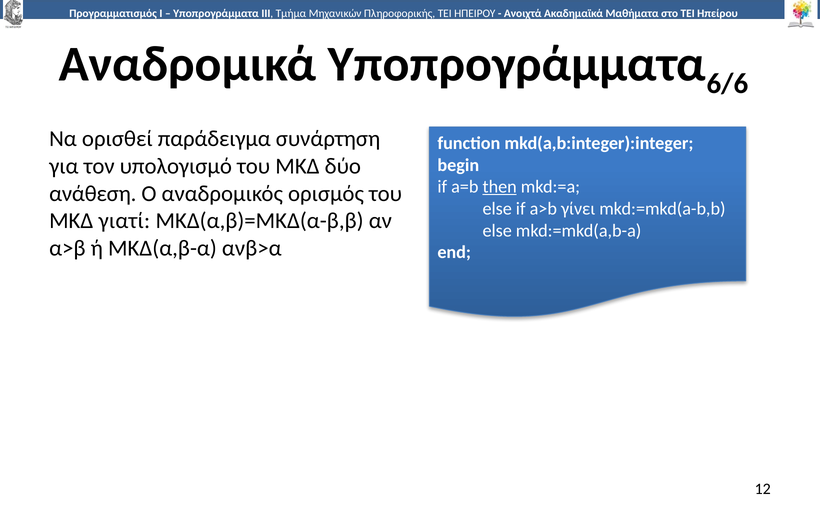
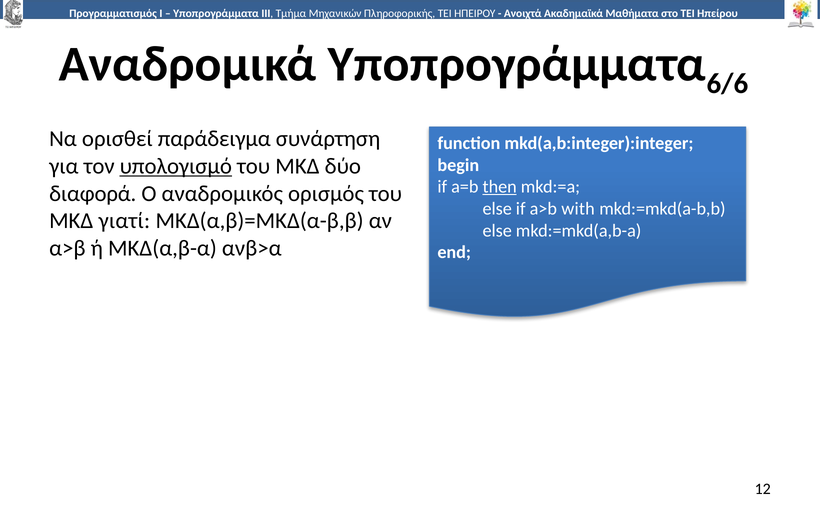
υπολογισμό underline: none -> present (176, 166)
ανάθεση: ανάθεση -> διαφορά (93, 194)
γίνει: γίνει -> with (578, 209)
